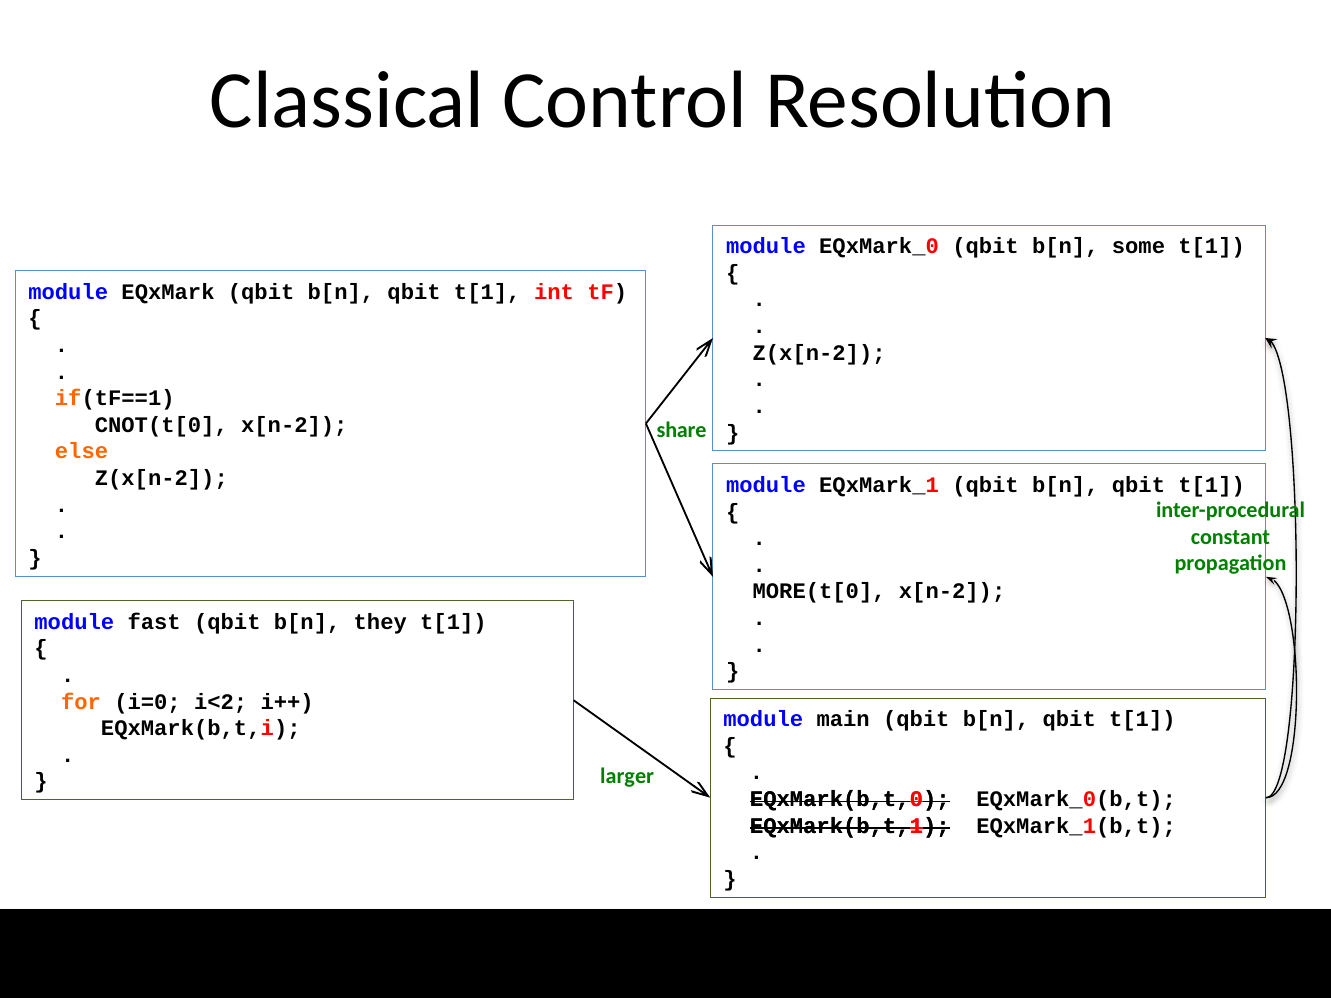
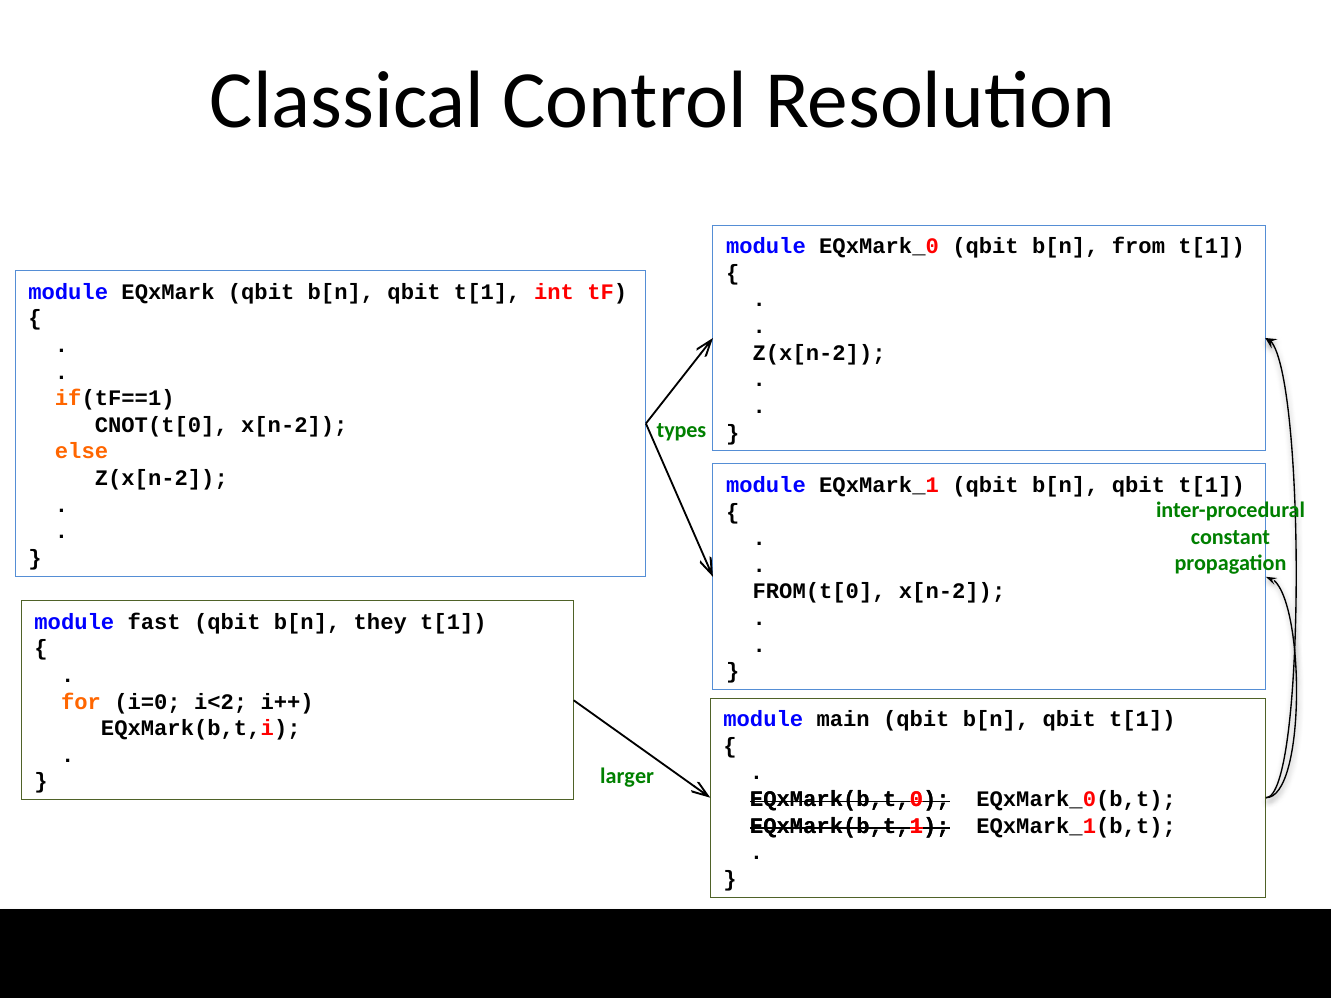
some: some -> from (1138, 246)
share: share -> types (682, 430)
MORE(t[0: MORE(t[0 -> FROM(t[0 (819, 592)
